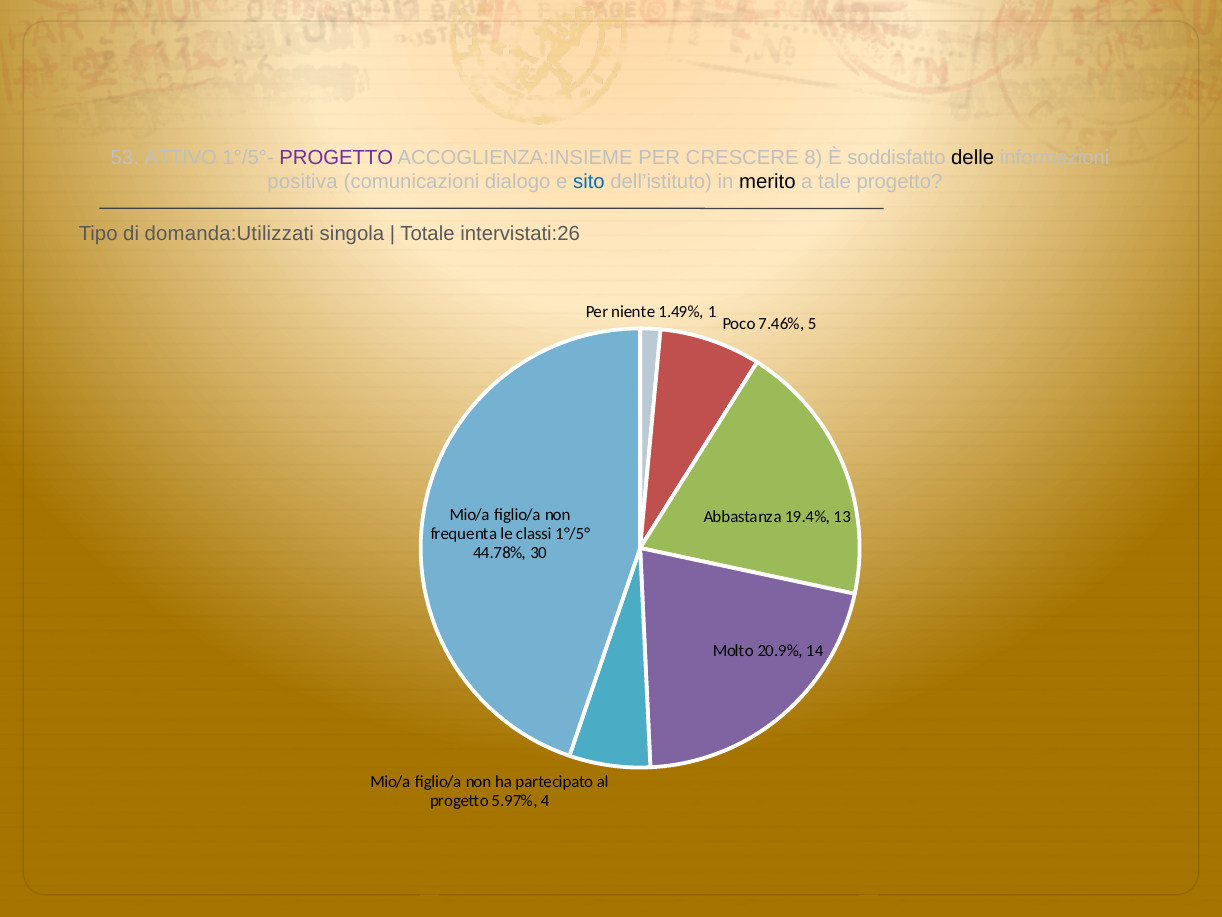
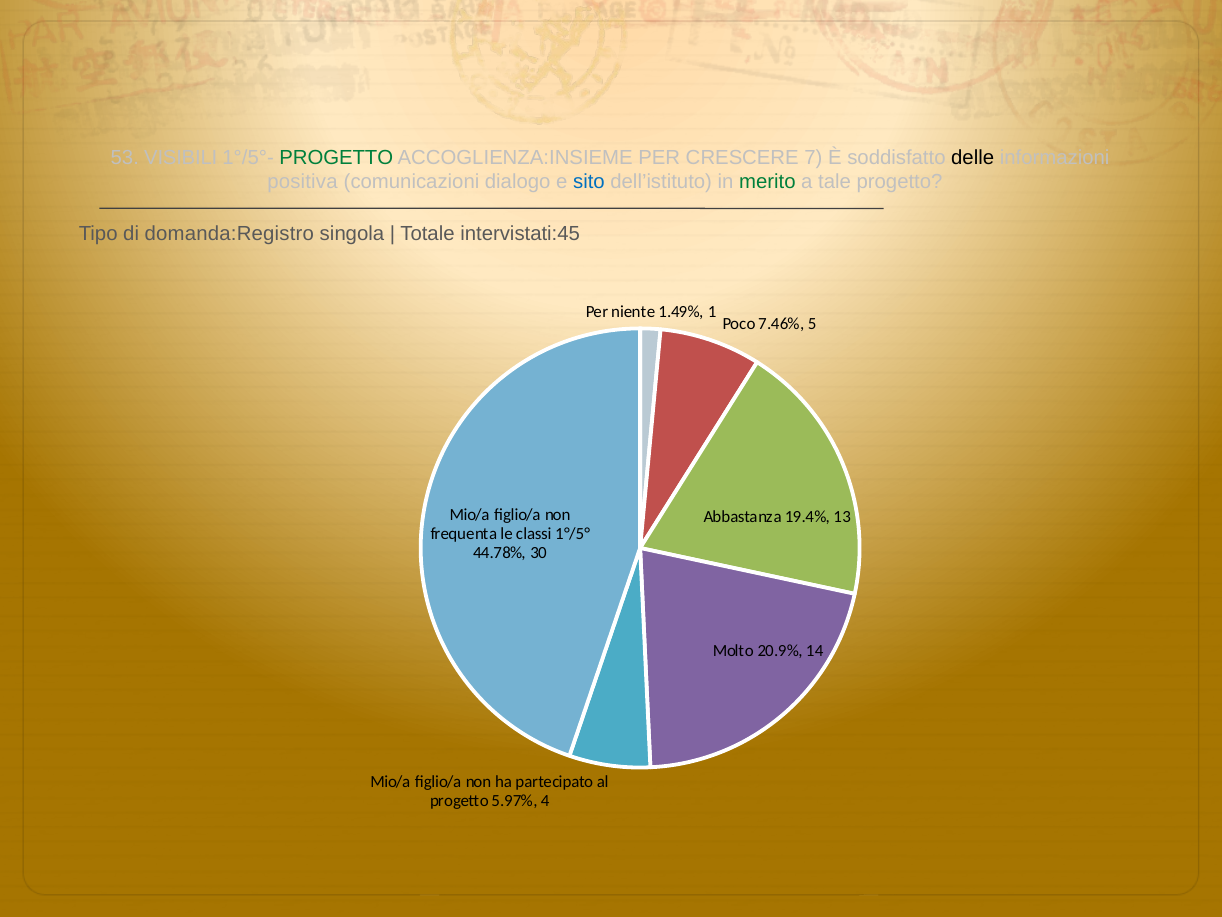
ATTIVO: ATTIVO -> VISIBILI (181, 157)
PROGETTO colour: purple -> green (336, 157)
8: 8 -> 7 (813, 157)
merito colour: black -> green (767, 182)
domanda:Utilizzati: domanda:Utilizzati -> domanda:Registro (229, 234)
intervistati:26: intervistati:26 -> intervistati:45 (520, 234)
